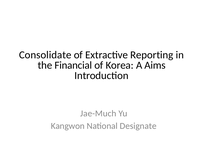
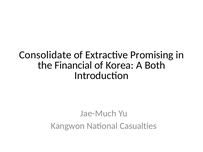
Reporting: Reporting -> Promising (152, 55)
Aims: Aims -> Both (155, 65)
Designate: Designate -> Casualties (138, 126)
